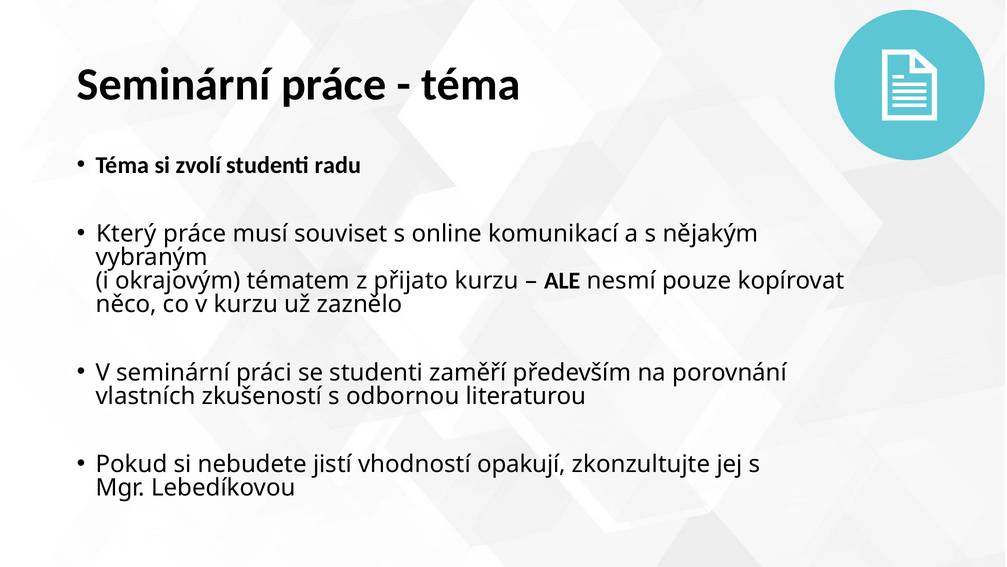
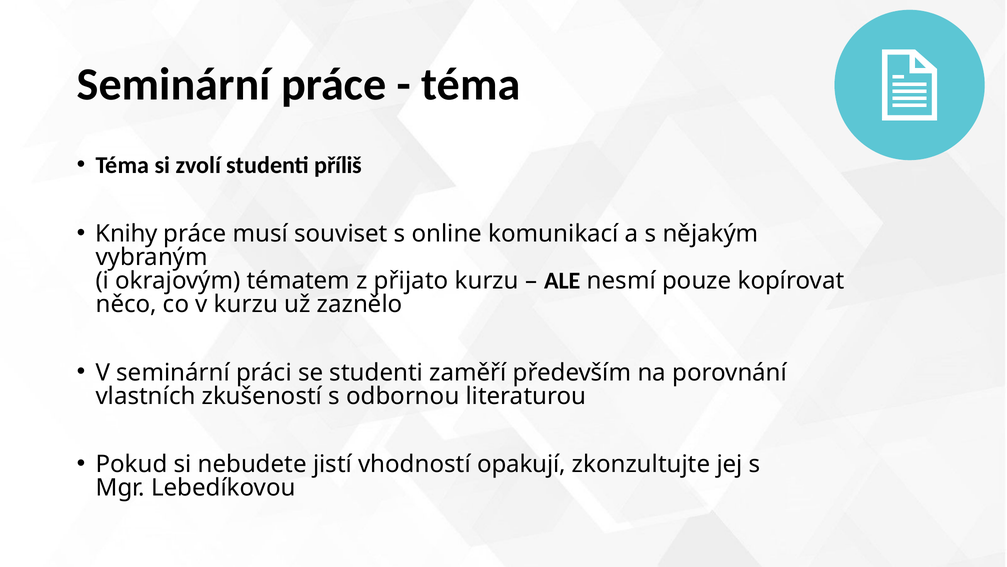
radu: radu -> příliš (338, 165)
Který: Který -> Knihy (126, 234)
